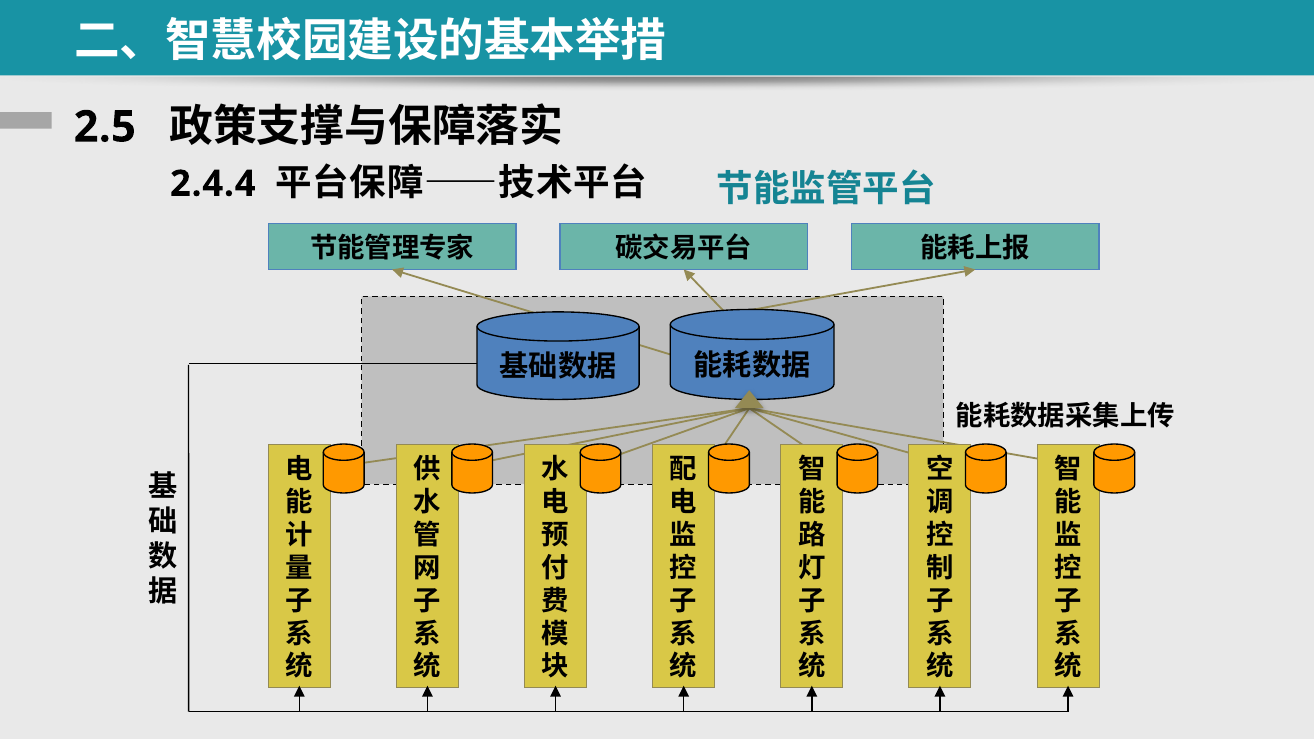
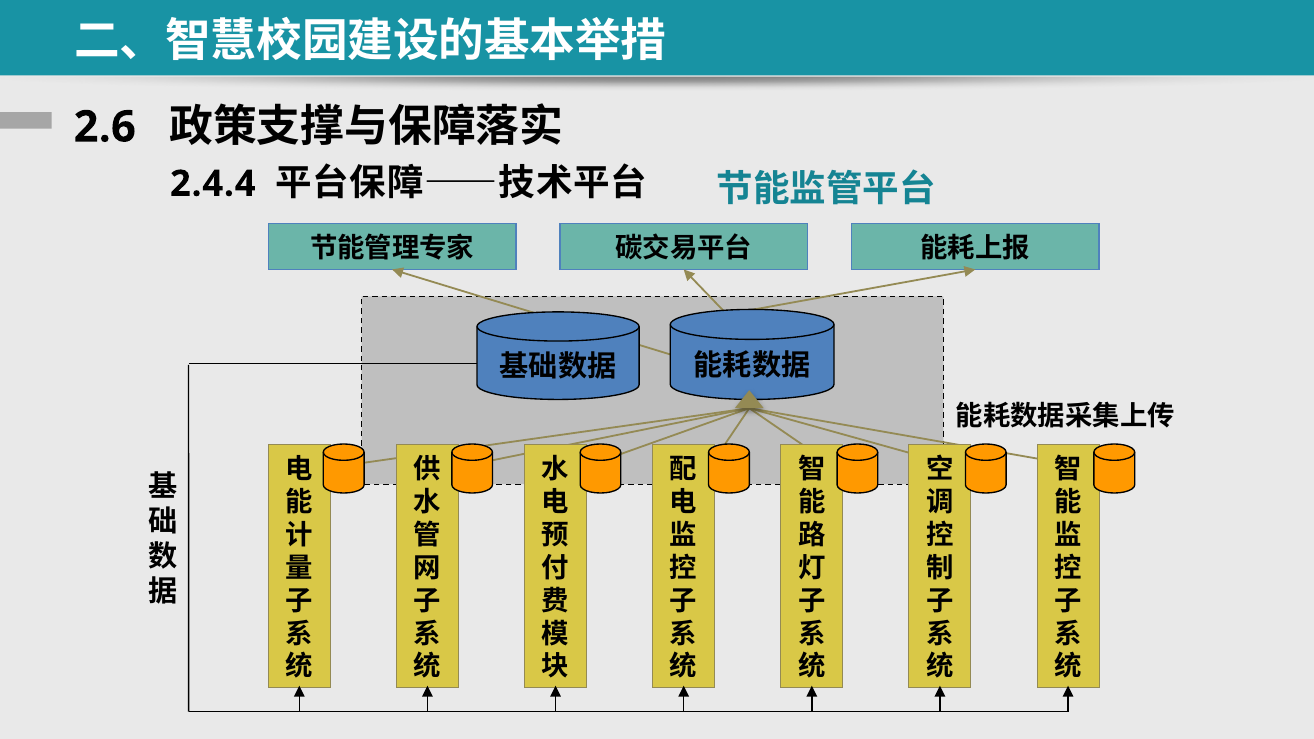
2.5: 2.5 -> 2.6 (105, 127)
